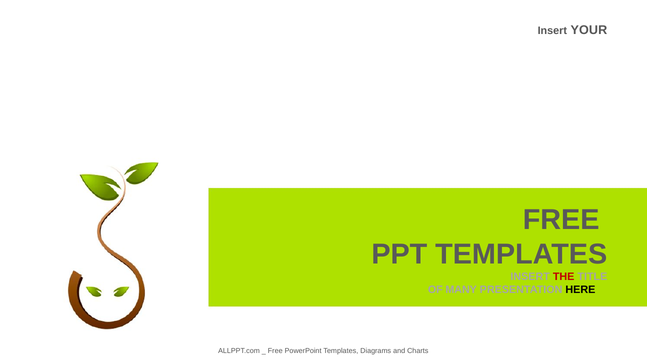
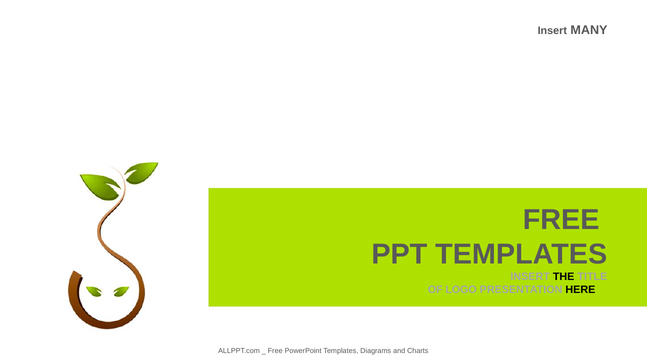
YOUR: YOUR -> MANY (589, 30)
THE colour: red -> black (564, 277)
MANY: MANY -> LOGO (461, 290)
